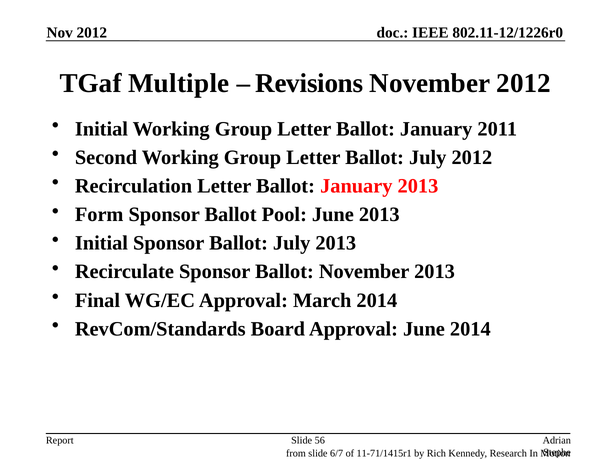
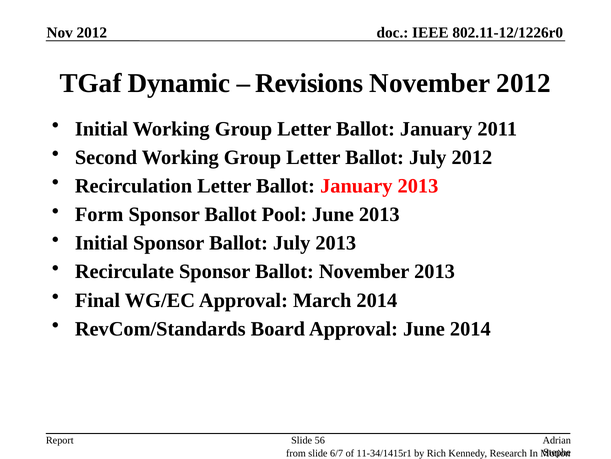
Multiple: Multiple -> Dynamic (179, 83)
11-71/1415r1: 11-71/1415r1 -> 11-34/1415r1 (384, 453)
